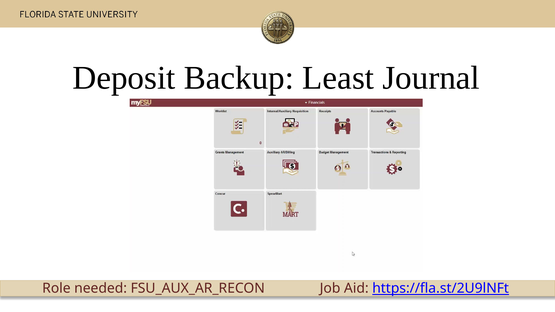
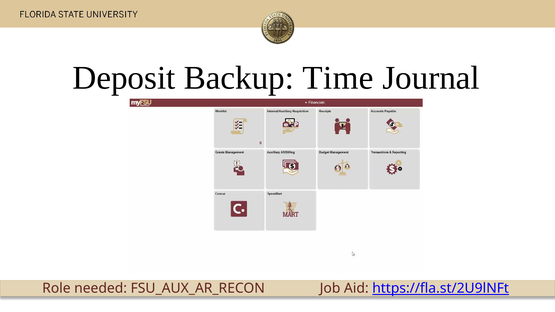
Least: Least -> Time (338, 78)
